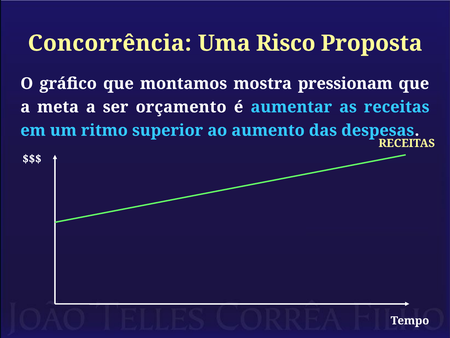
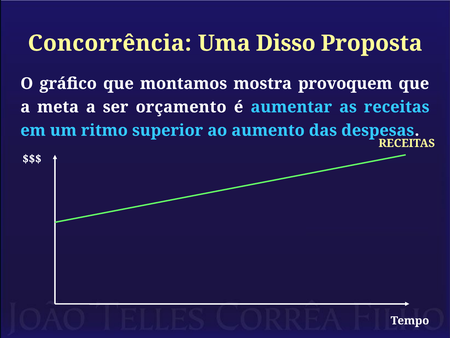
Risco: Risco -> Disso (286, 43)
pressionam: pressionam -> provoquem (345, 83)
